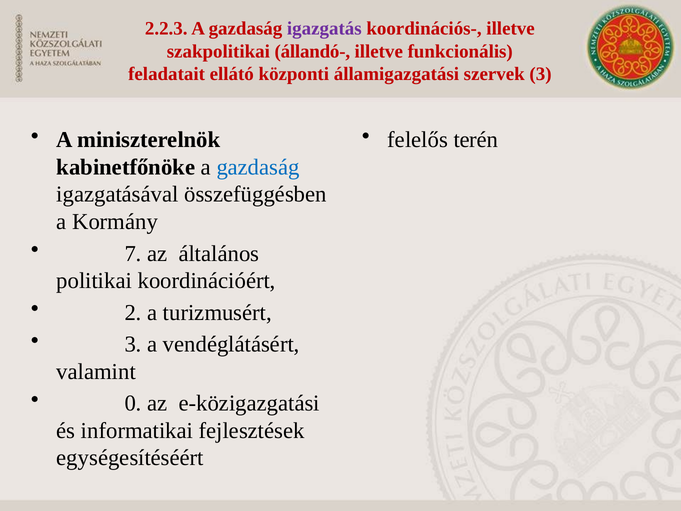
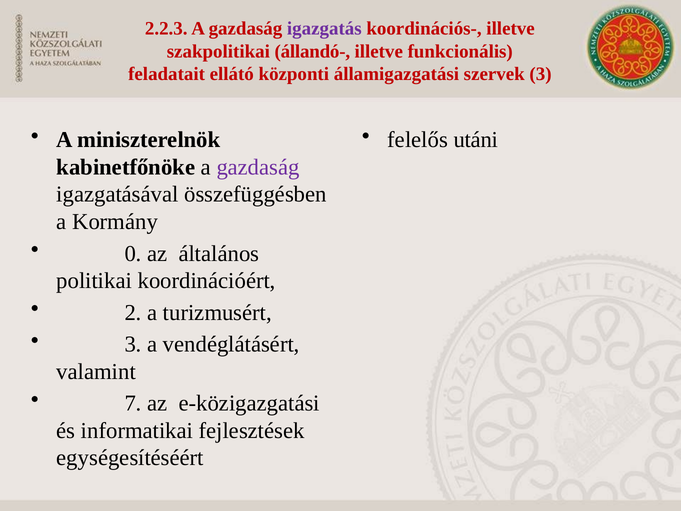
terén: terén -> utáni (476, 140)
gazdaság colour: blue -> purple (258, 167)
7: 7 -> 0 (133, 253)
0: 0 -> 7 (133, 403)
